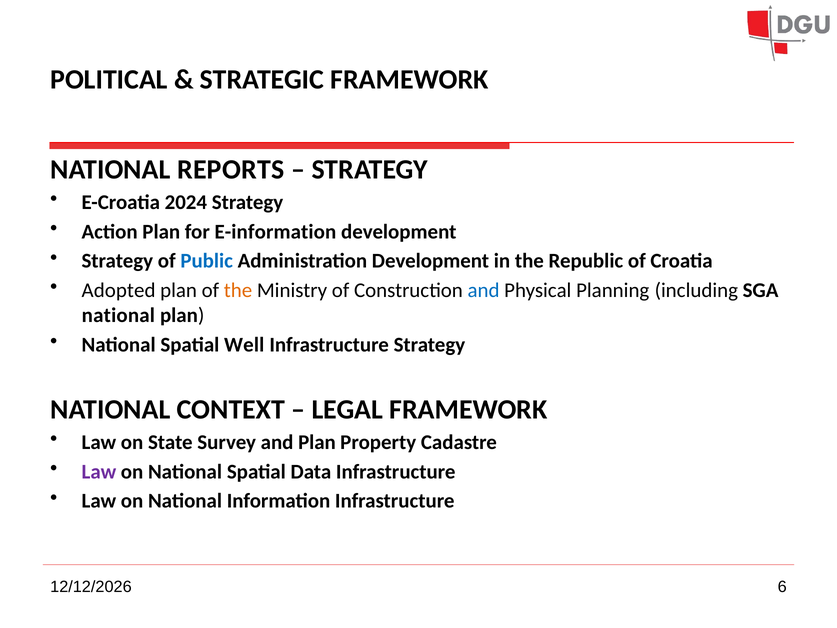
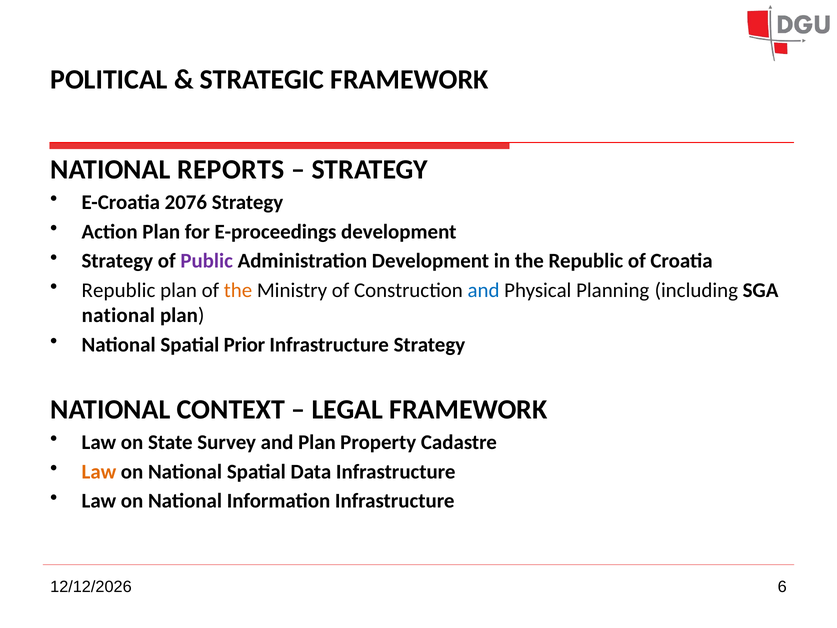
2024: 2024 -> 2076 (186, 202)
E-information: E-information -> E-proceedings (275, 232)
Public colour: blue -> purple (207, 261)
Adopted: Adopted -> Republic (119, 290)
Well: Well -> Prior (244, 345)
Law colour: purple -> orange (99, 472)
